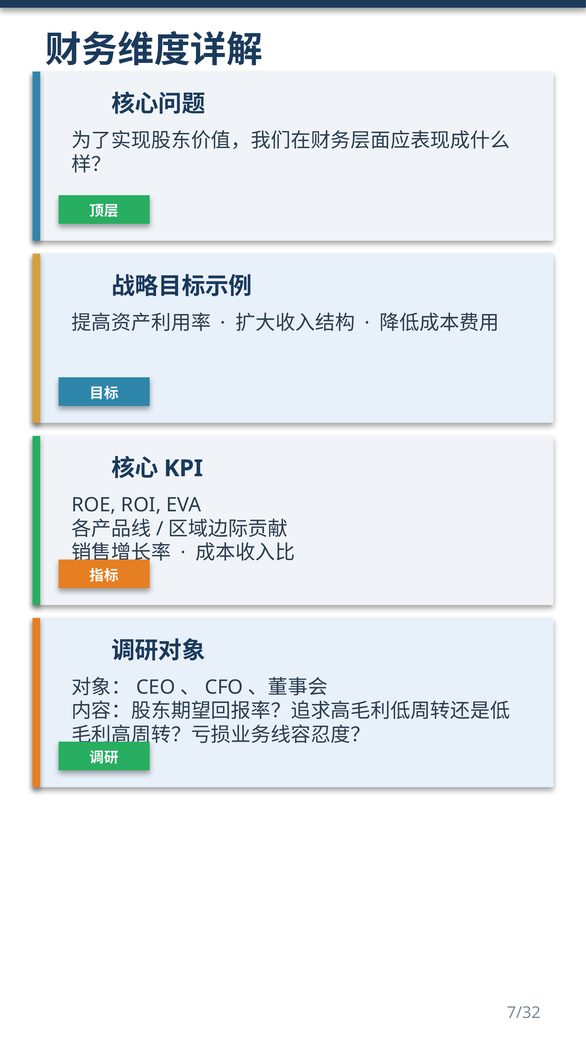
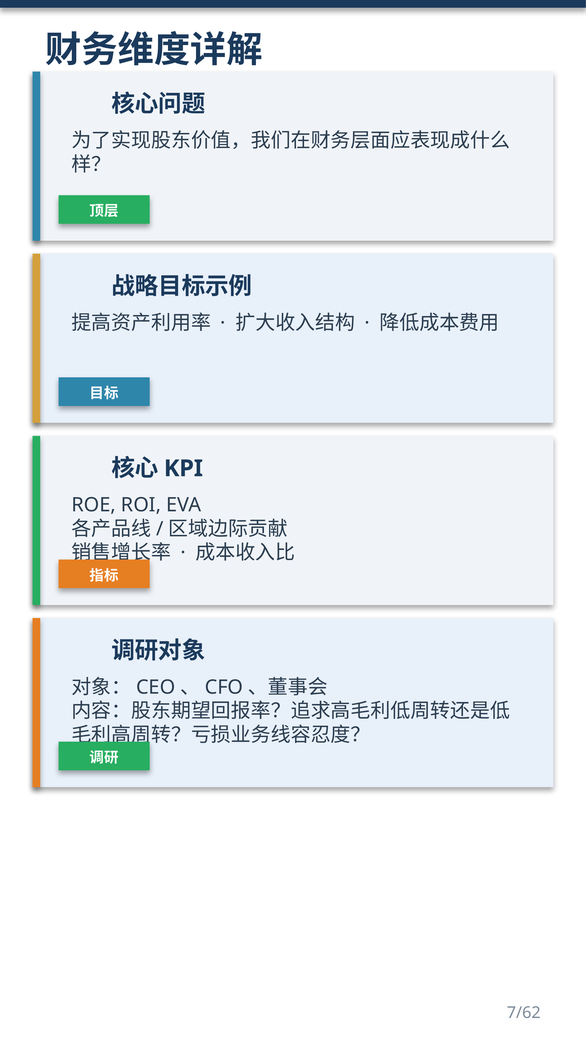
7/32: 7/32 -> 7/62 (524, 1013)
